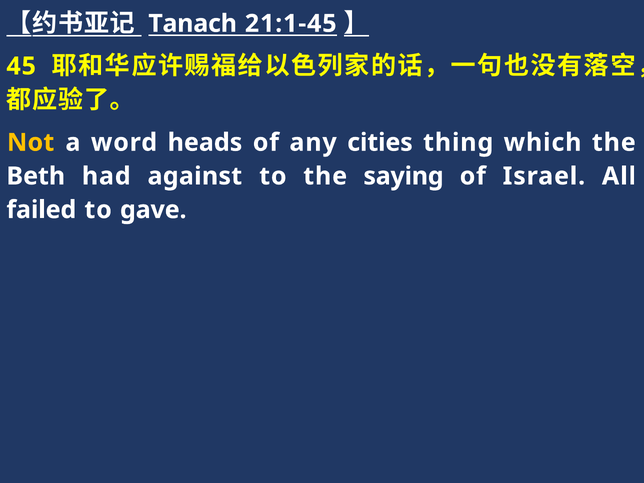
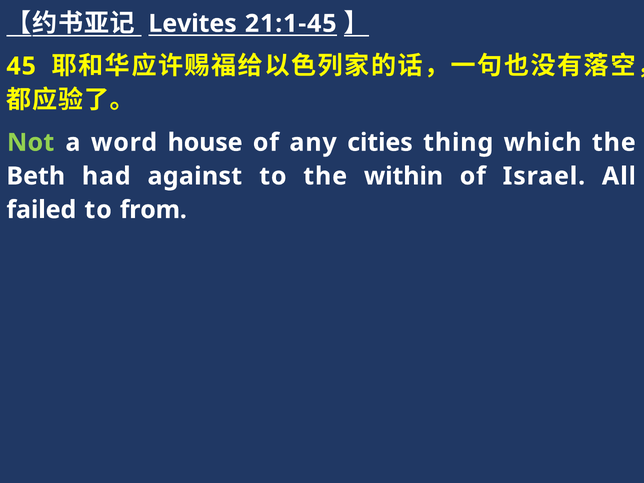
Tanach: Tanach -> Levites (193, 24)
Not colour: yellow -> light green (31, 143)
heads: heads -> house (205, 143)
saying: saying -> within (403, 176)
gave: gave -> from (153, 210)
